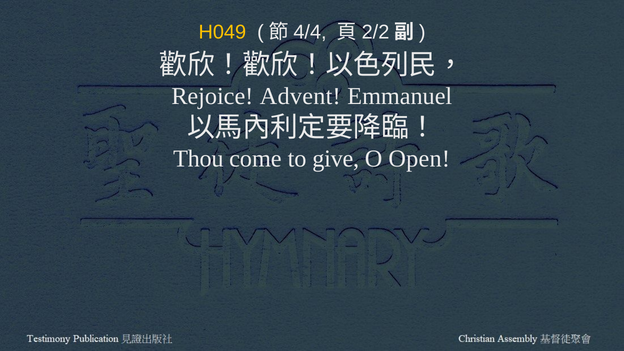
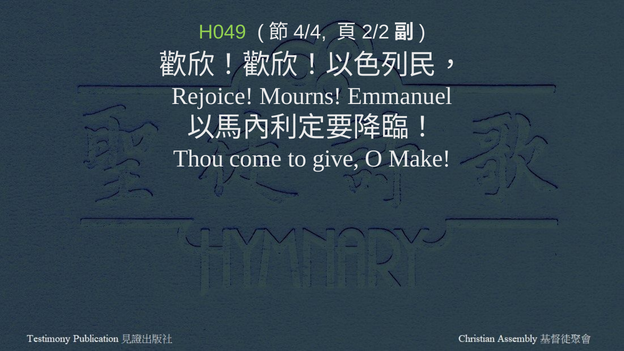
H049 colour: yellow -> light green (222, 32)
Advent: Advent -> Mourns (300, 96)
Open: Open -> Make (419, 159)
